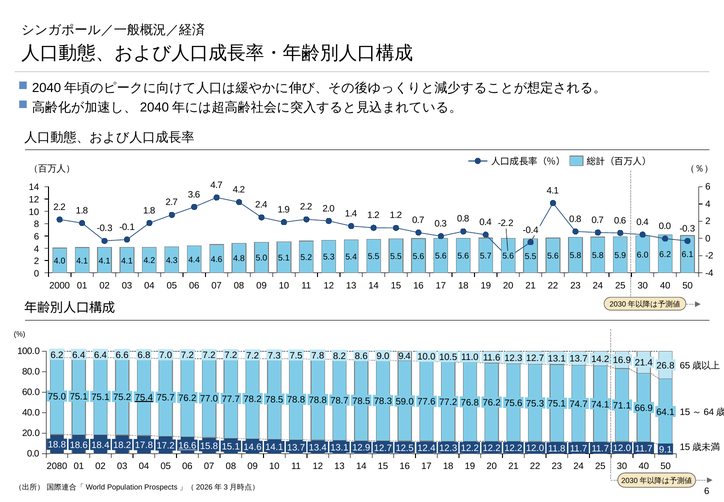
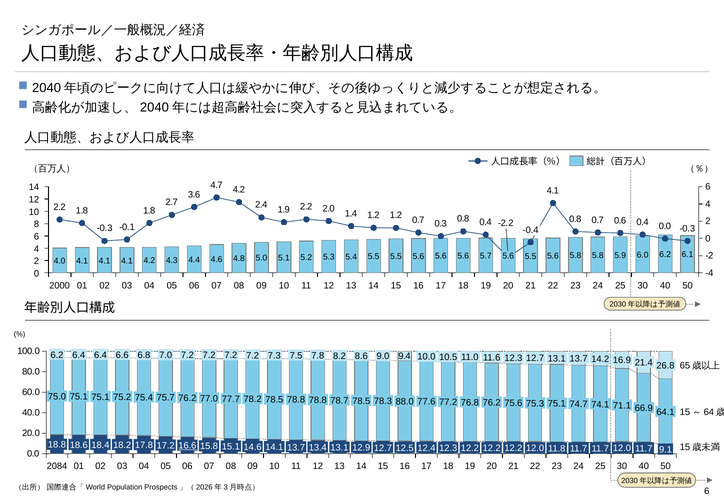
75.4 underline: present -> none (144, 397)
59.0: 59.0 -> 88.0 (405, 401)
2080: 2080 -> 2084 (57, 466)
